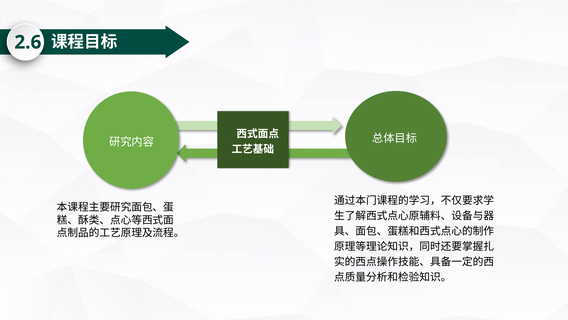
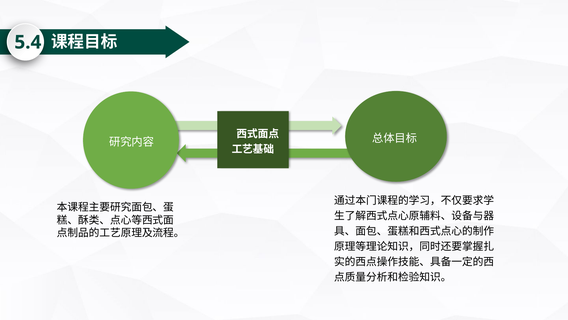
2.6: 2.6 -> 5.4 (28, 42)
